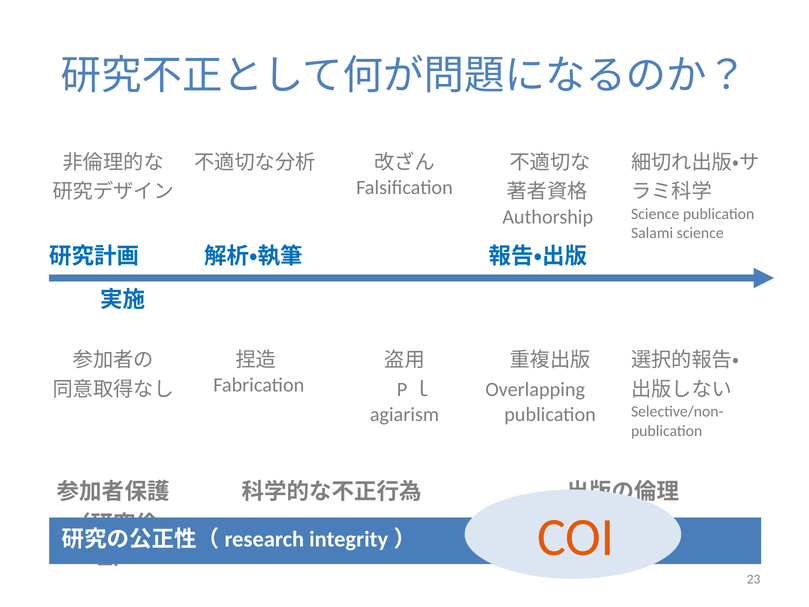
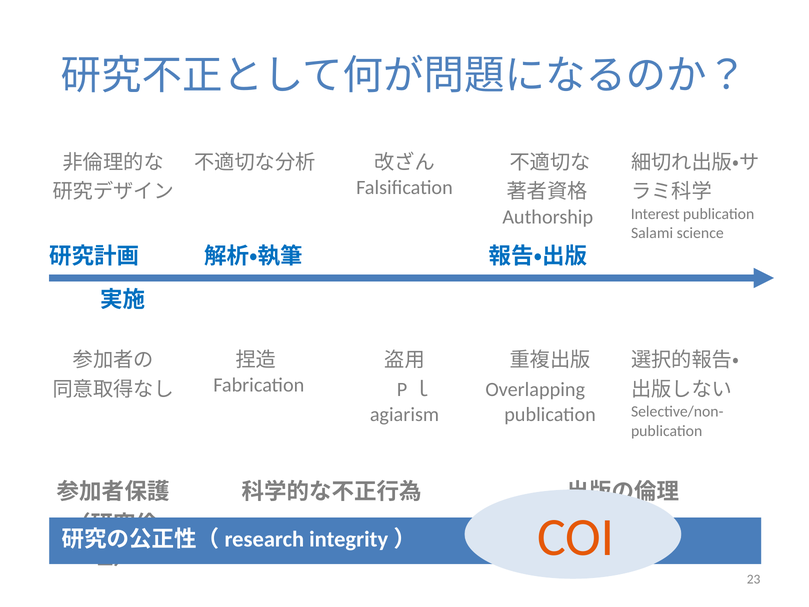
Science: Science -> Interest (655, 214)
